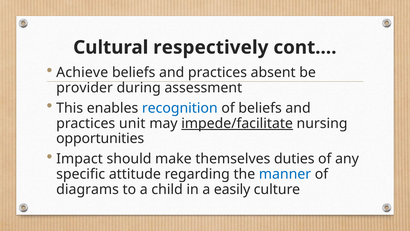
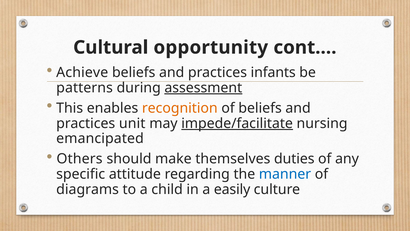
respectively: respectively -> opportunity (211, 47)
absent: absent -> infants (273, 72)
provider: provider -> patterns (85, 88)
assessment underline: none -> present (203, 88)
recognition colour: blue -> orange (180, 108)
opportunities: opportunities -> emancipated (100, 138)
Impact: Impact -> Others (79, 159)
